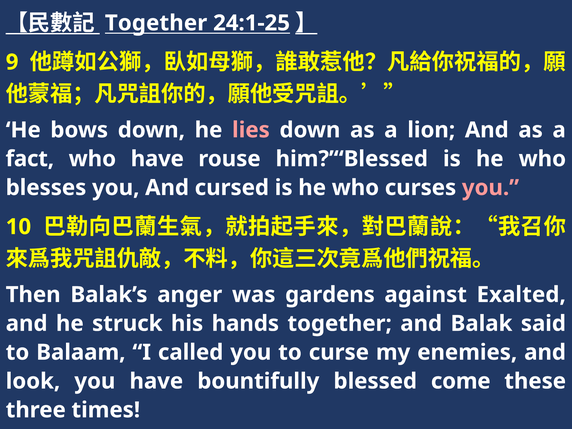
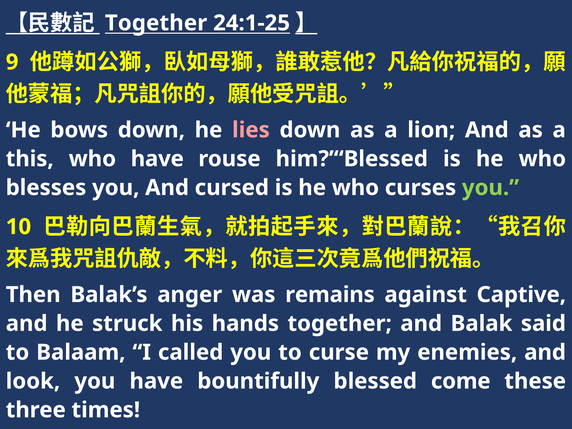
fact: fact -> this (30, 159)
you colour: pink -> light green (490, 188)
gardens: gardens -> remains (330, 295)
Exalted: Exalted -> Captive (521, 295)
